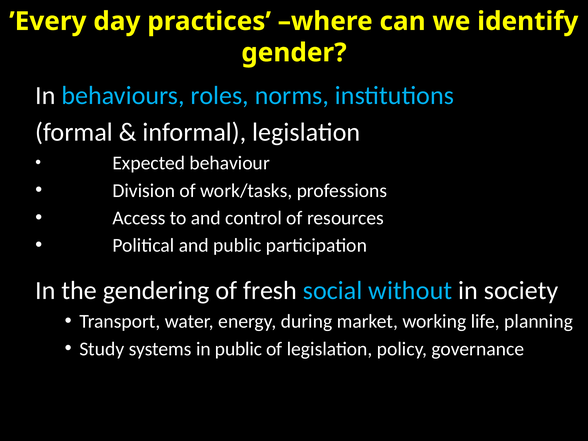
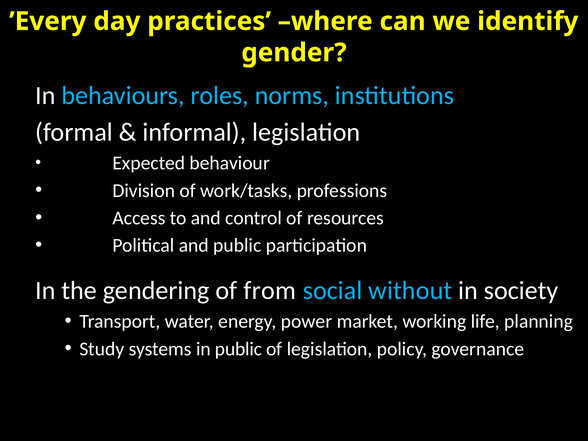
fresh: fresh -> from (270, 291)
during: during -> power (306, 321)
